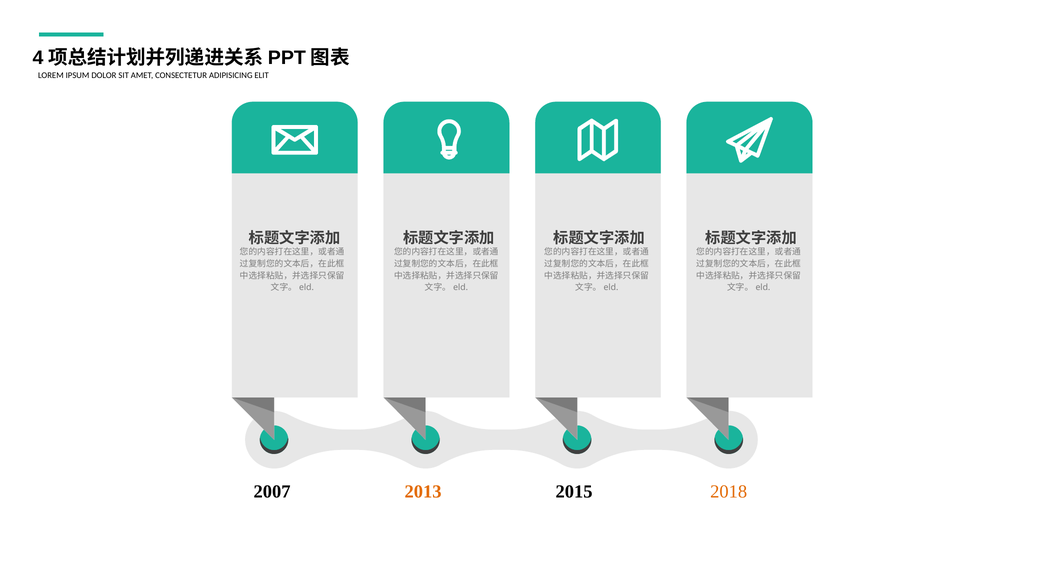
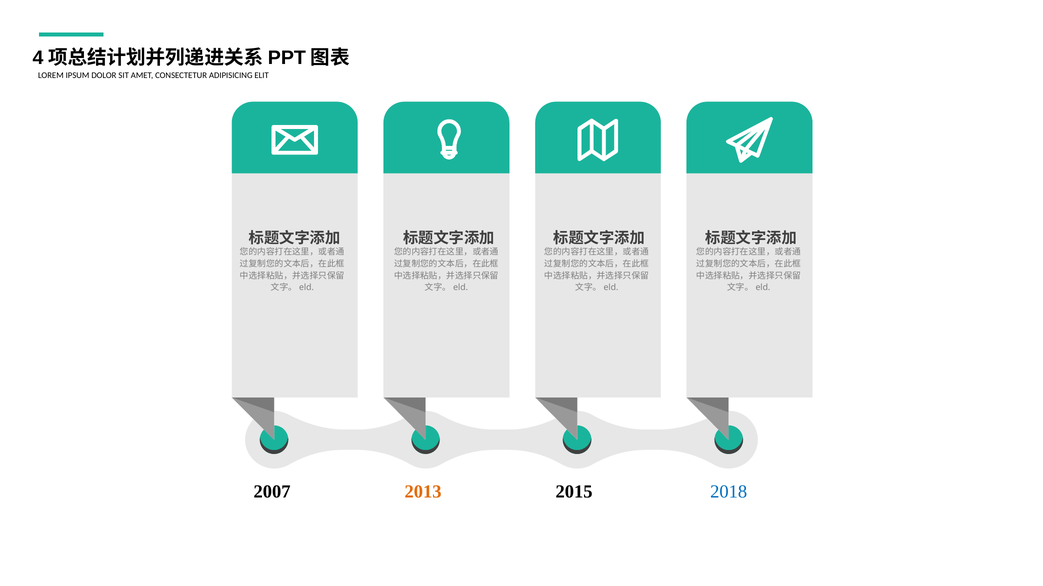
2018 colour: orange -> blue (729, 492)
